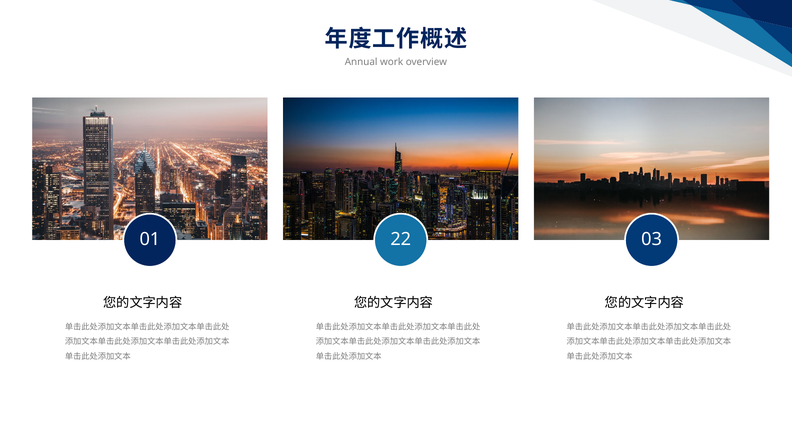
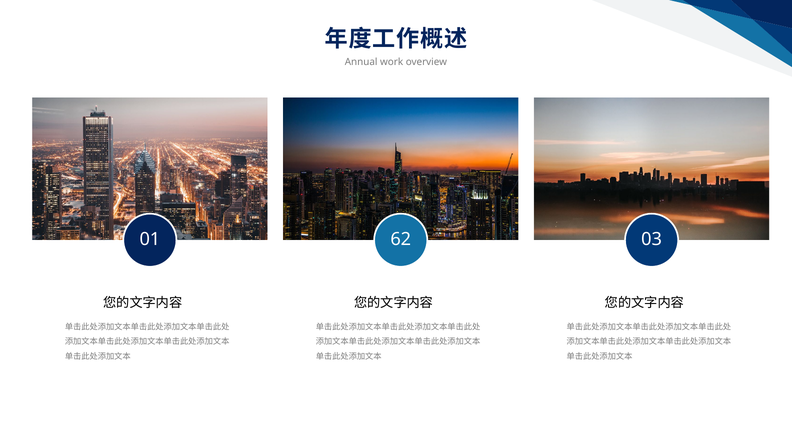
22: 22 -> 62 (401, 239)
